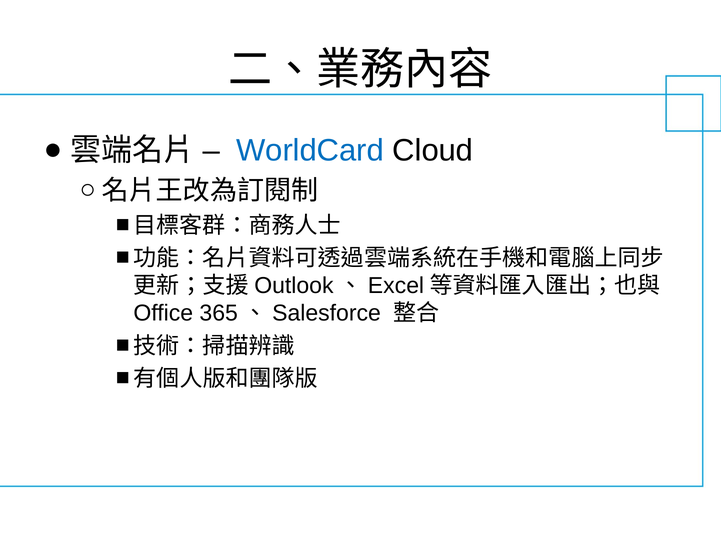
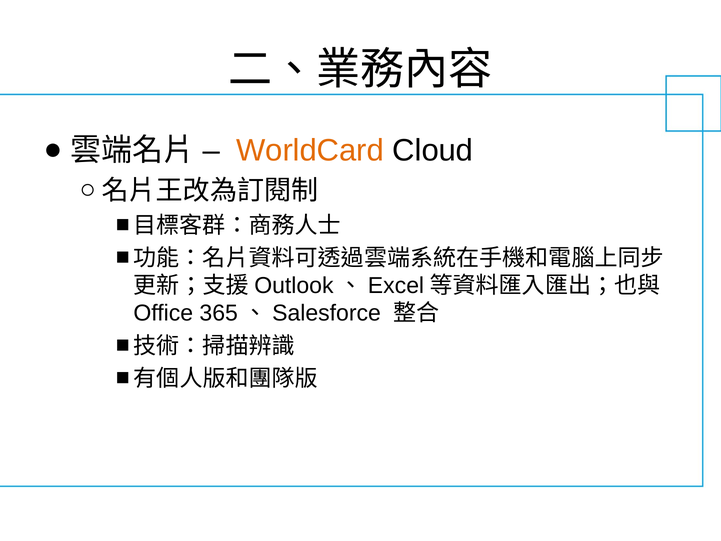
WorldCard colour: blue -> orange (310, 151)
